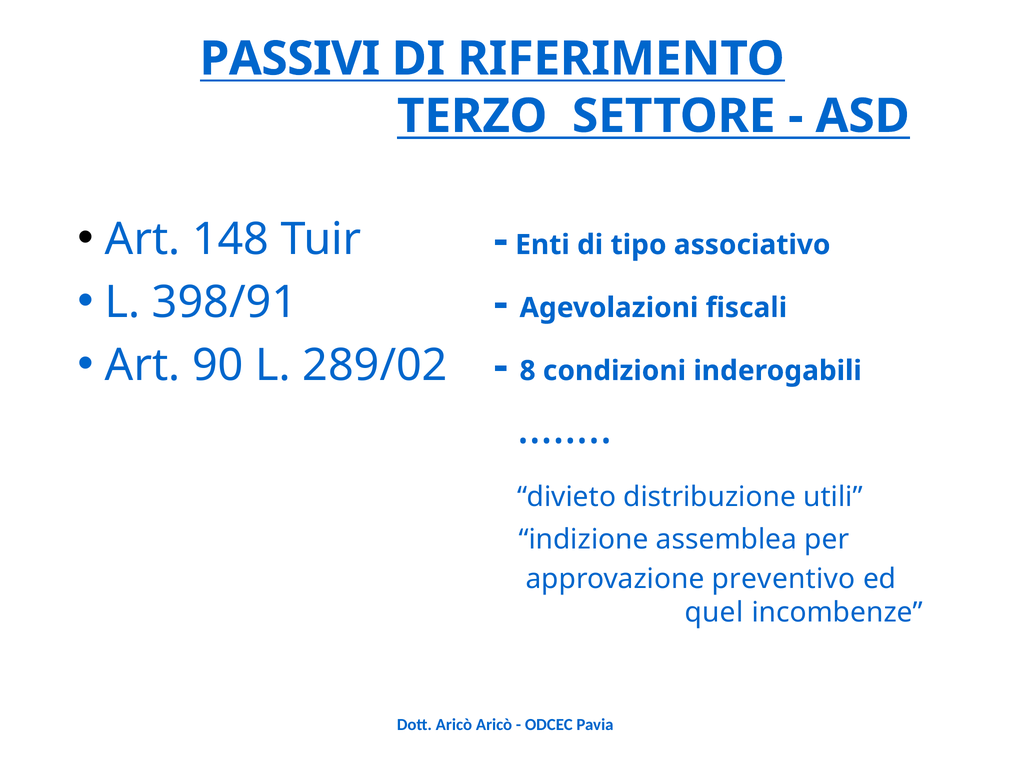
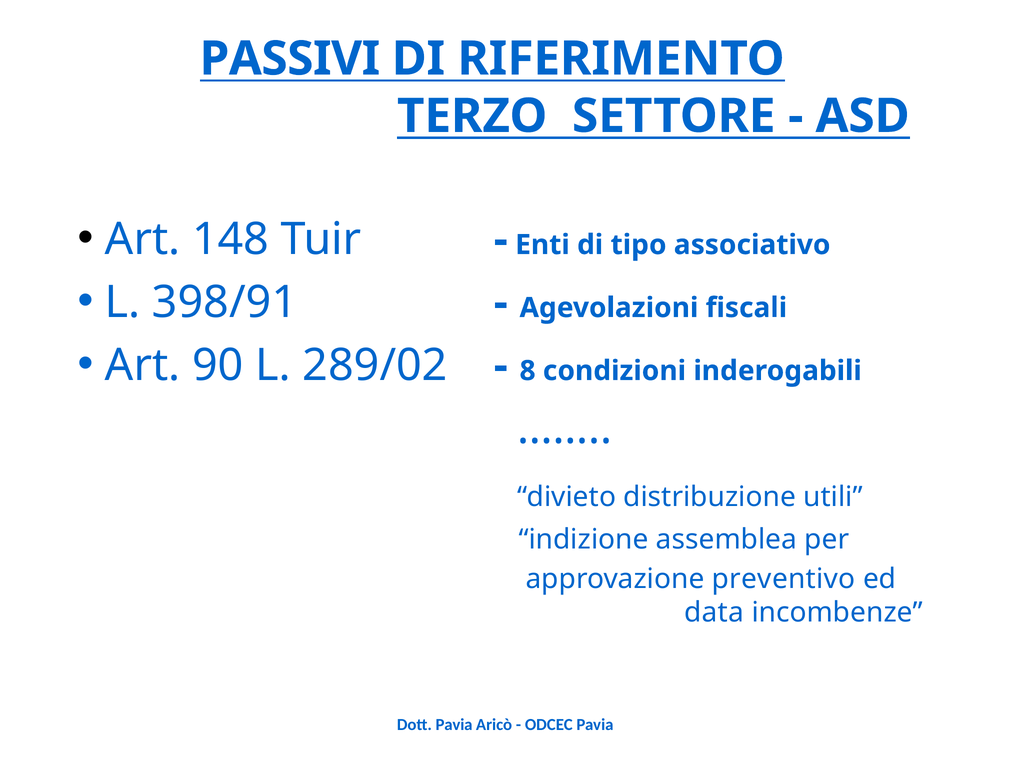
quel: quel -> data (714, 612)
Dott Aricò: Aricò -> Pavia (454, 724)
